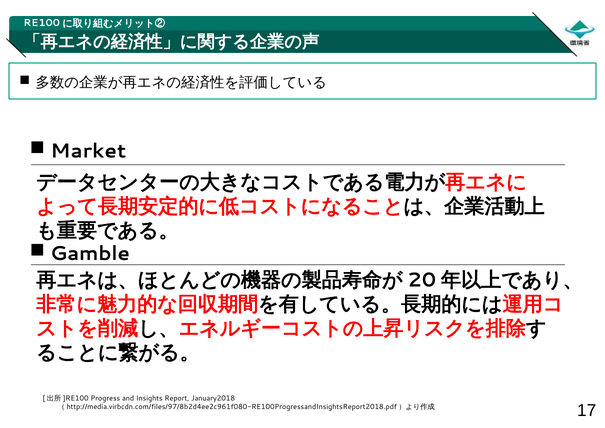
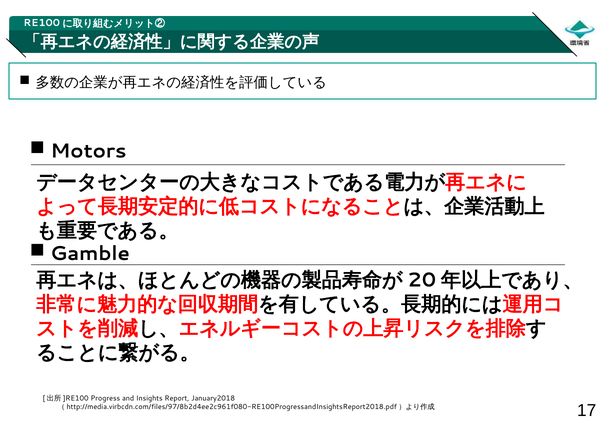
Market: Market -> Motors (88, 151)
